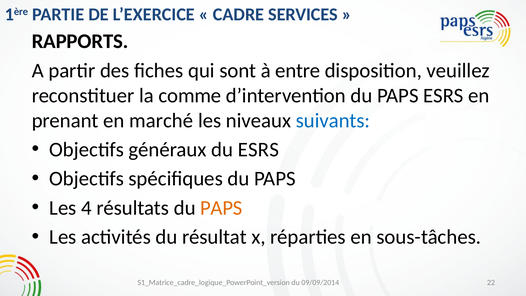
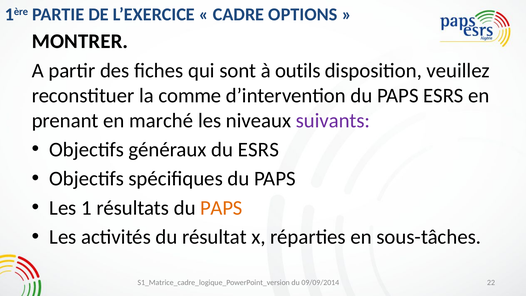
SERVICES: SERVICES -> OPTIONS (303, 14)
RAPPORTS: RAPPORTS -> MONTRER (80, 41)
entre: entre -> outils (298, 71)
suivants colour: blue -> purple (333, 120)
4: 4 -> 1 (86, 208)
